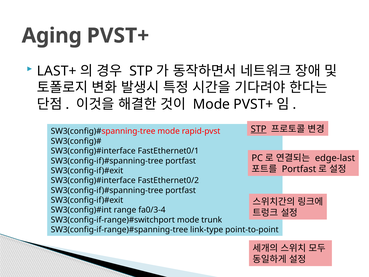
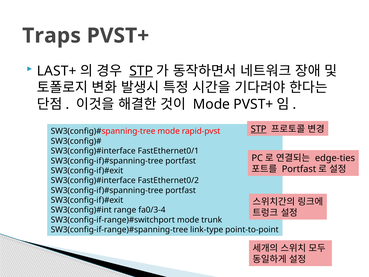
Aging: Aging -> Traps (52, 36)
STP underline: none -> present (141, 71)
edge-last: edge-last -> edge-ties (335, 158)
